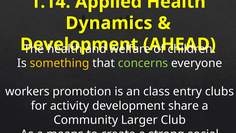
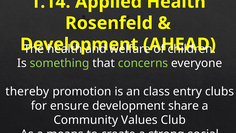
Dynamics: Dynamics -> Rosenfeld (109, 23)
something colour: yellow -> light green (60, 63)
workers: workers -> thereby (27, 91)
activity: activity -> ensure (70, 106)
Larger: Larger -> Values (139, 120)
